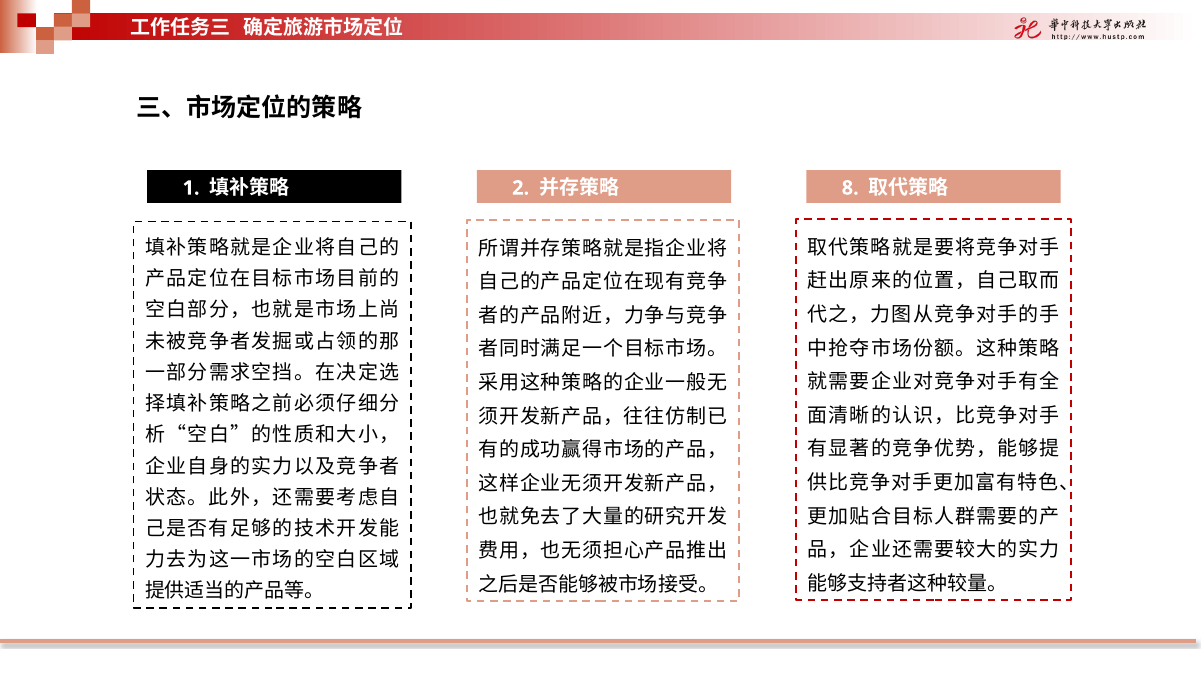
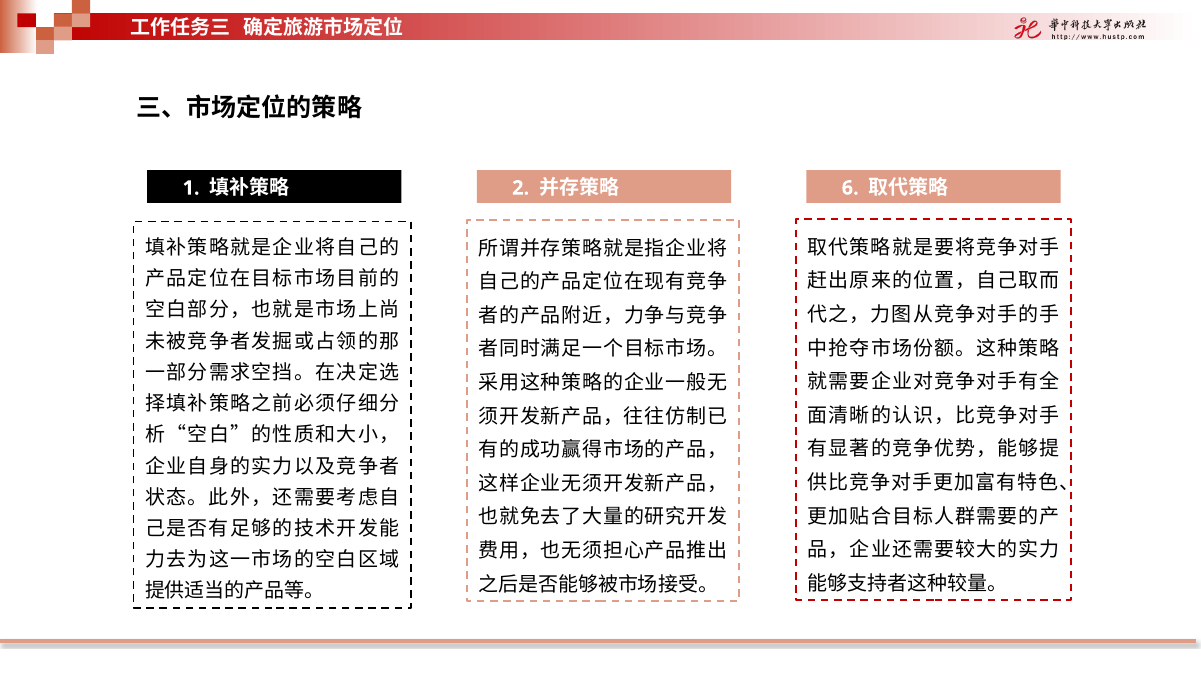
8: 8 -> 6 (850, 188)
